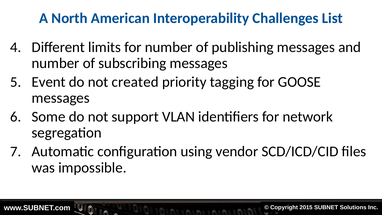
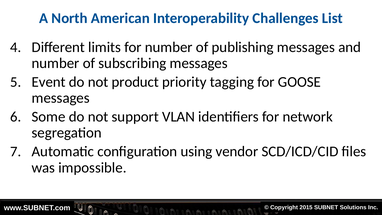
created: created -> product (135, 82)
